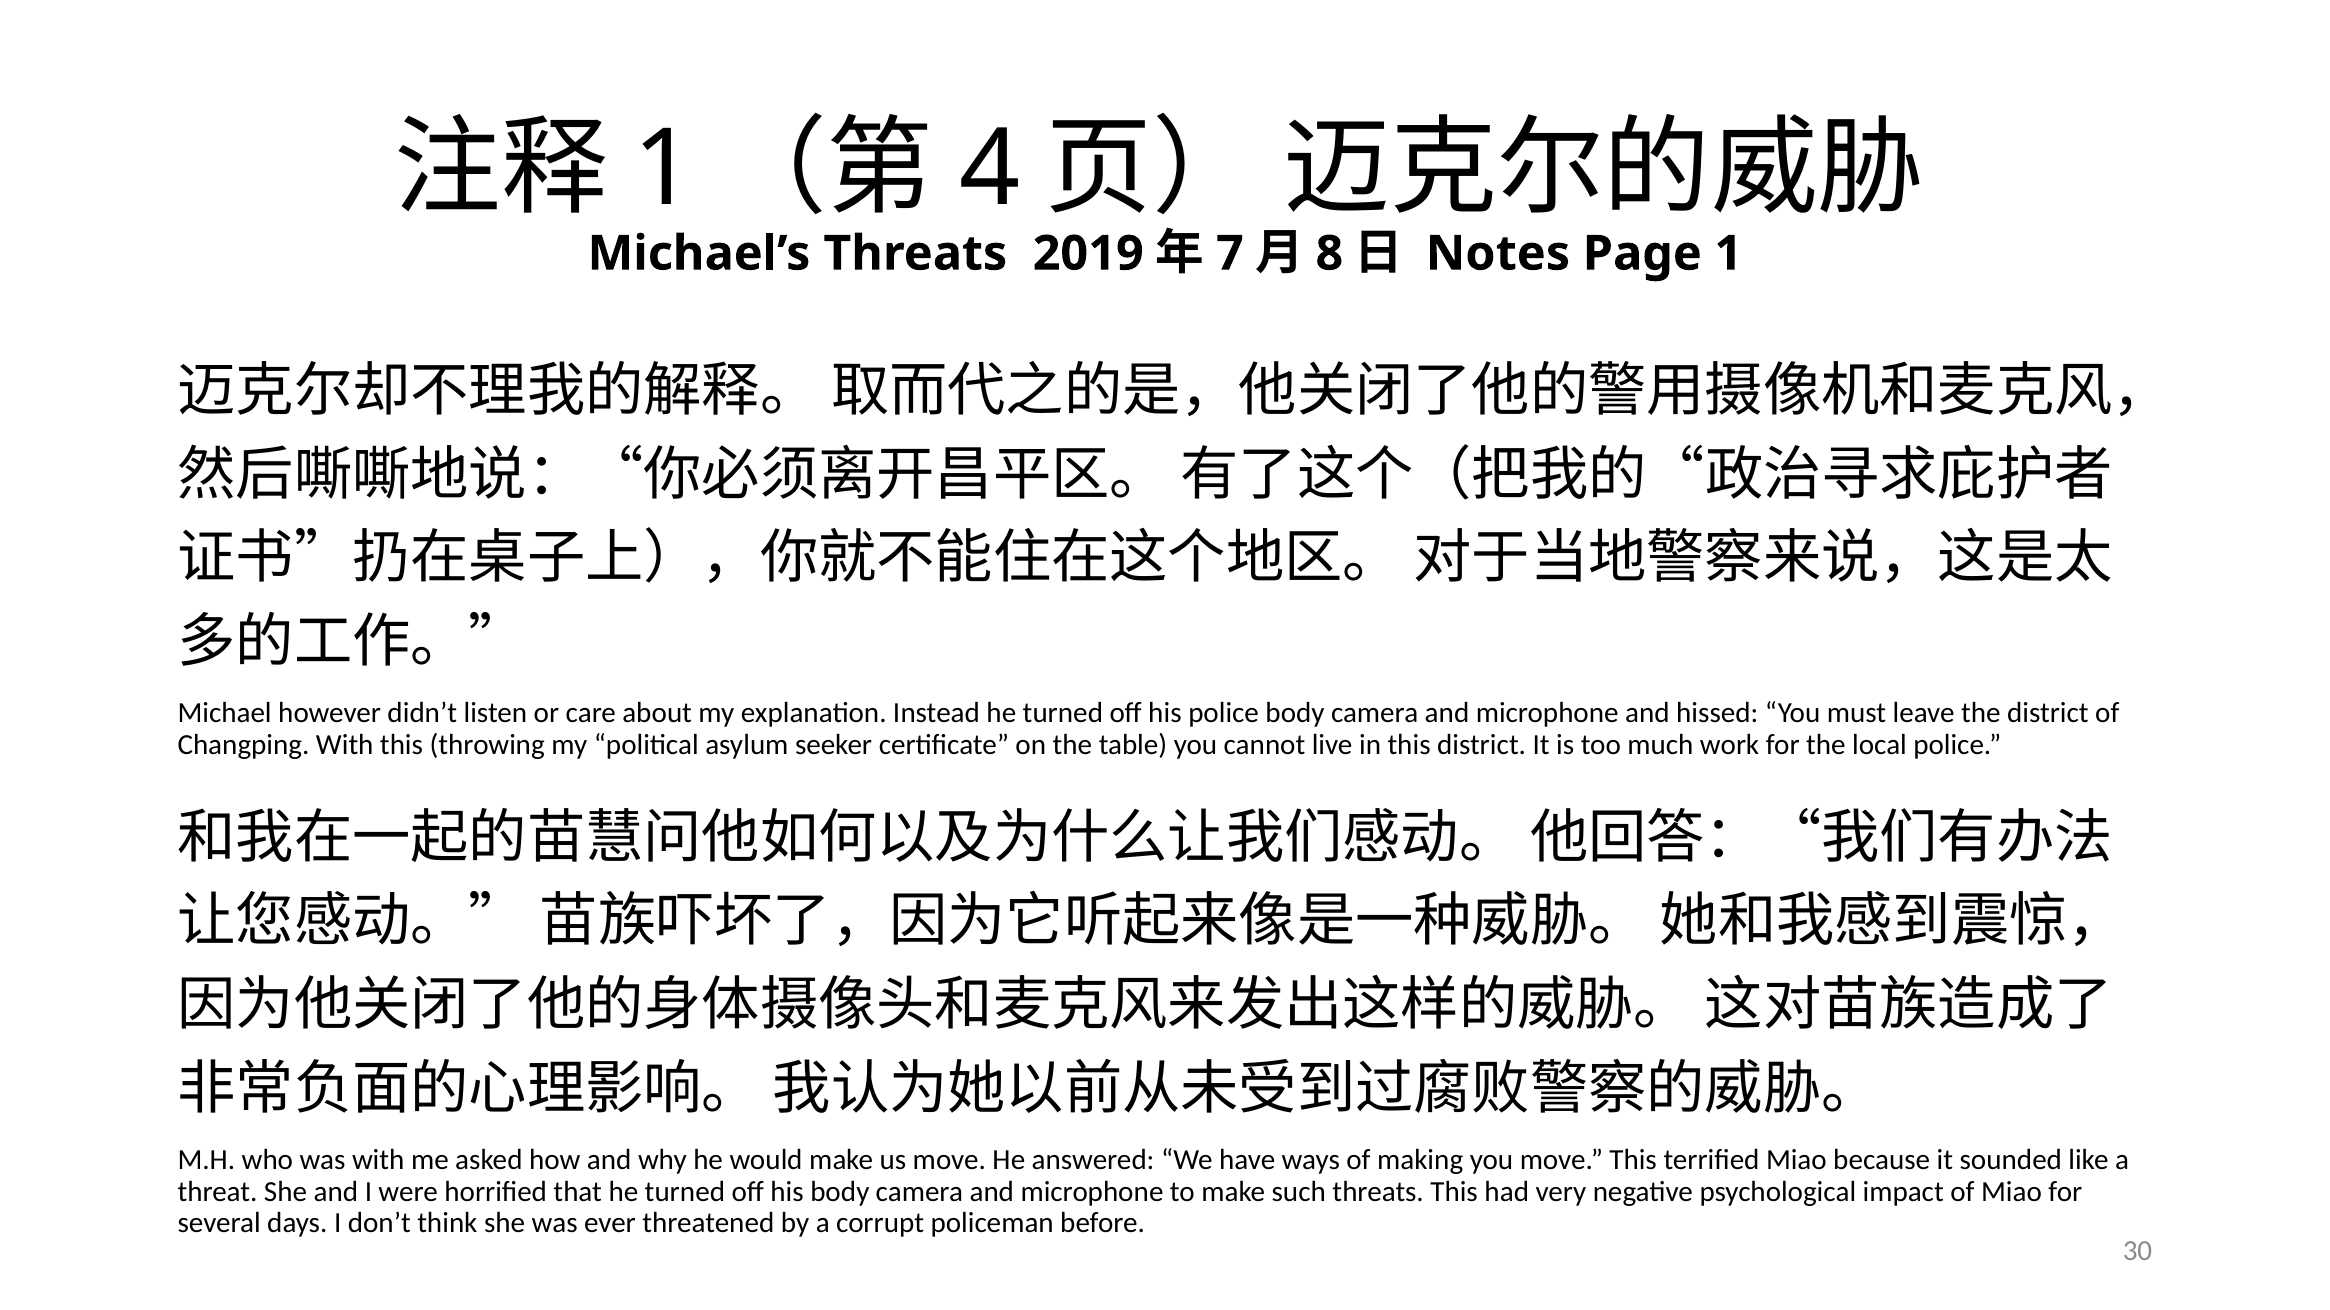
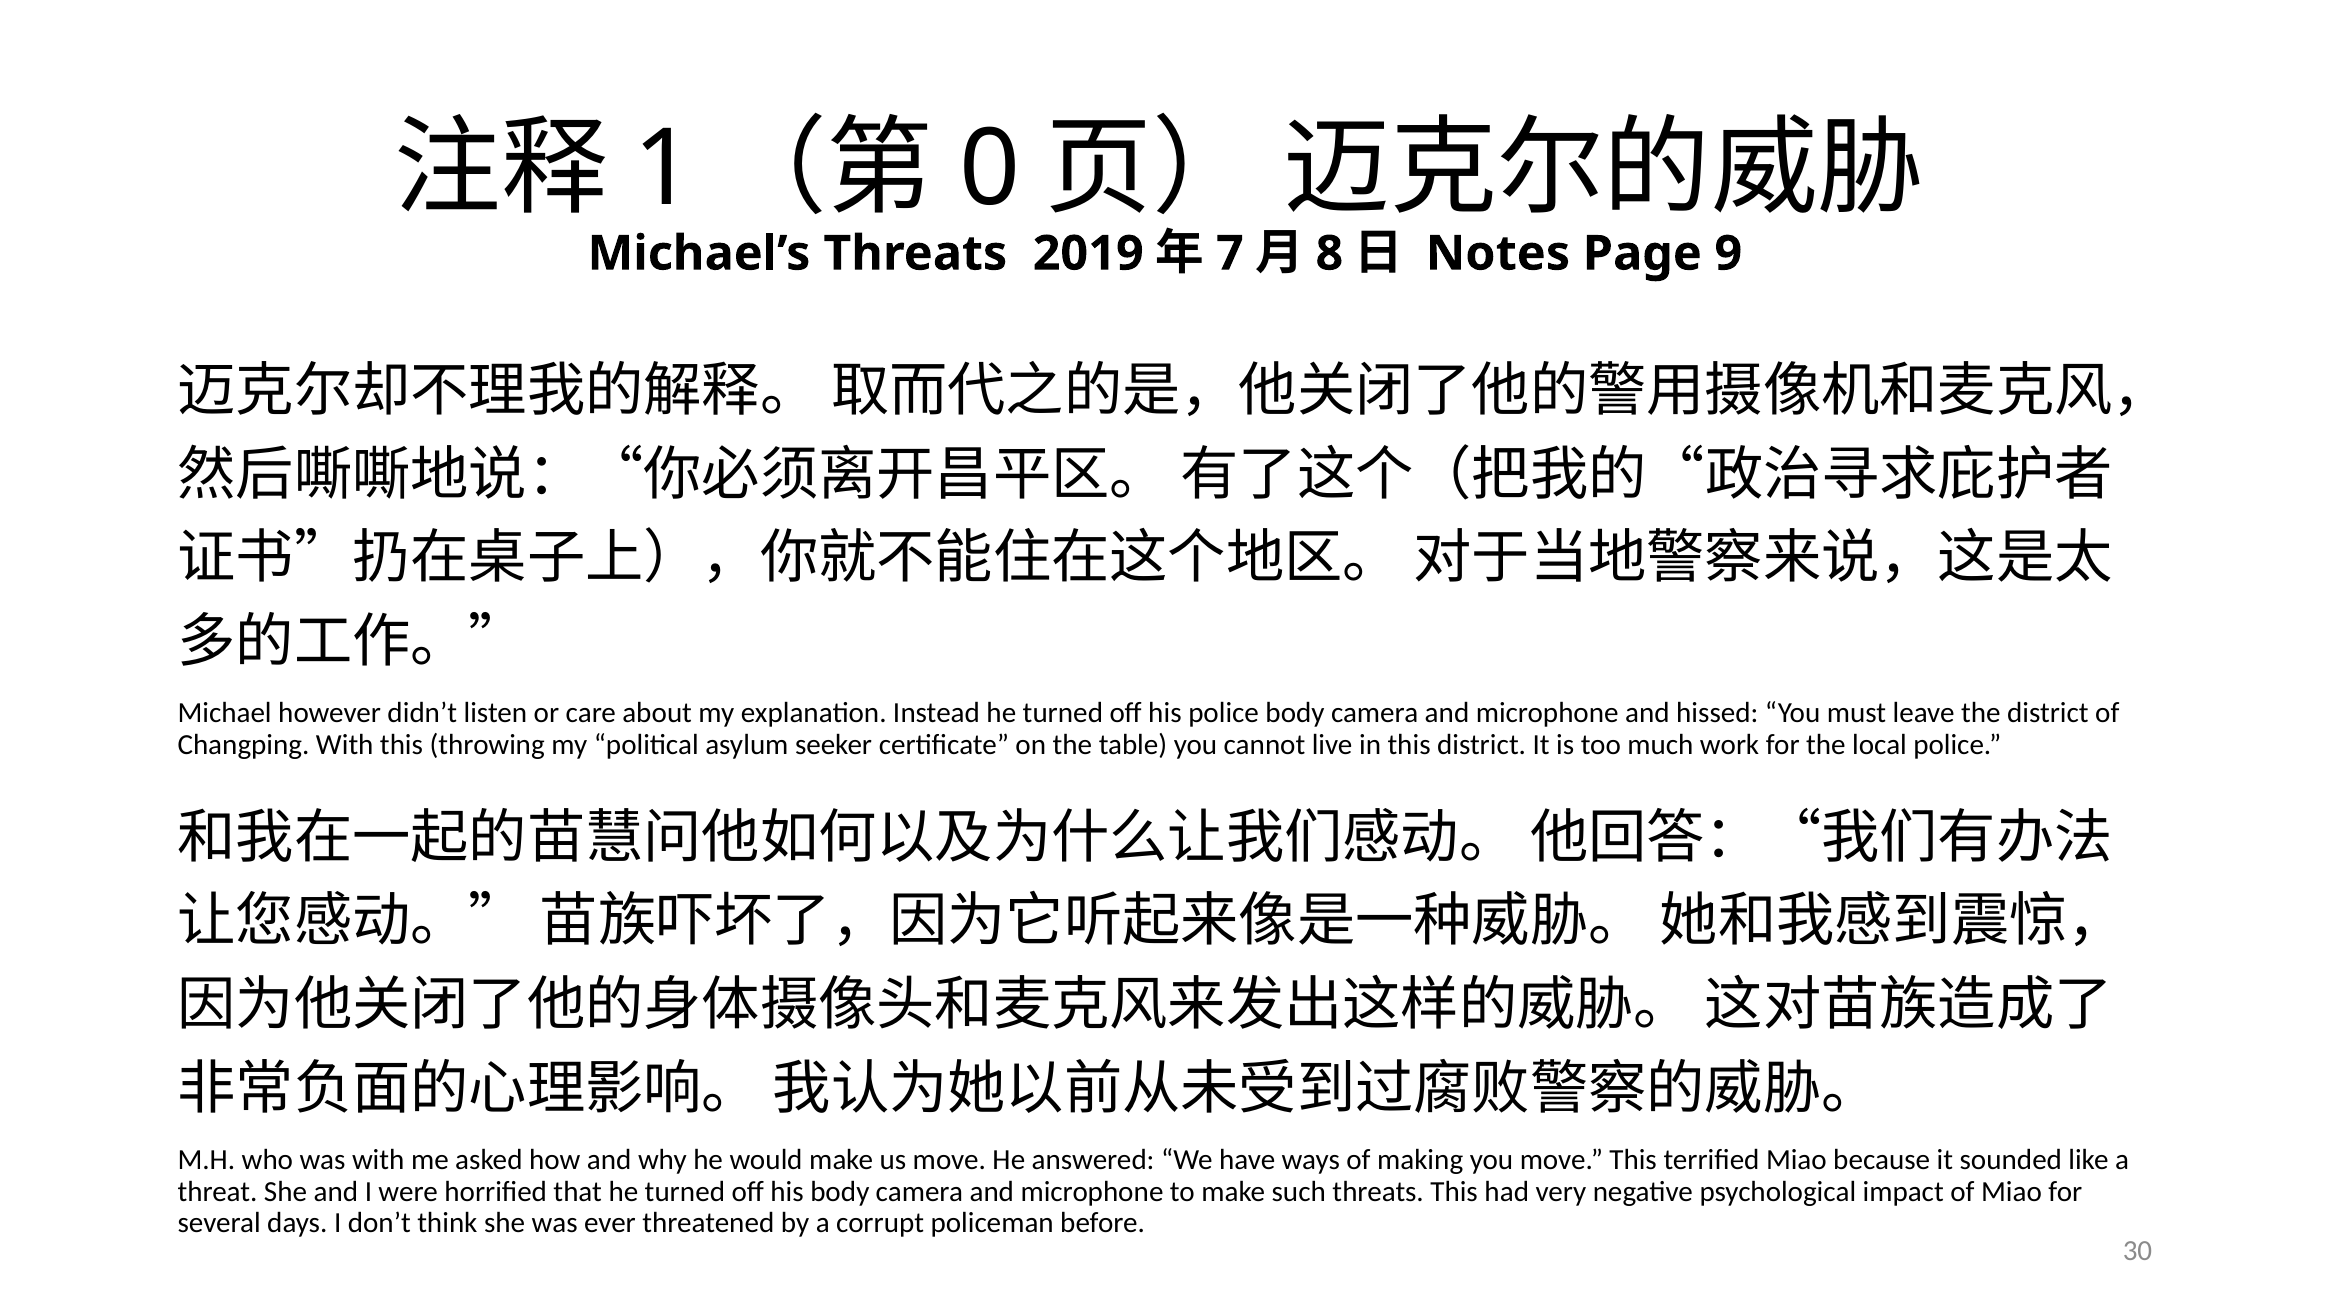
4: 4 -> 0 (990, 170)
Page 1: 1 -> 9 (1728, 254)
